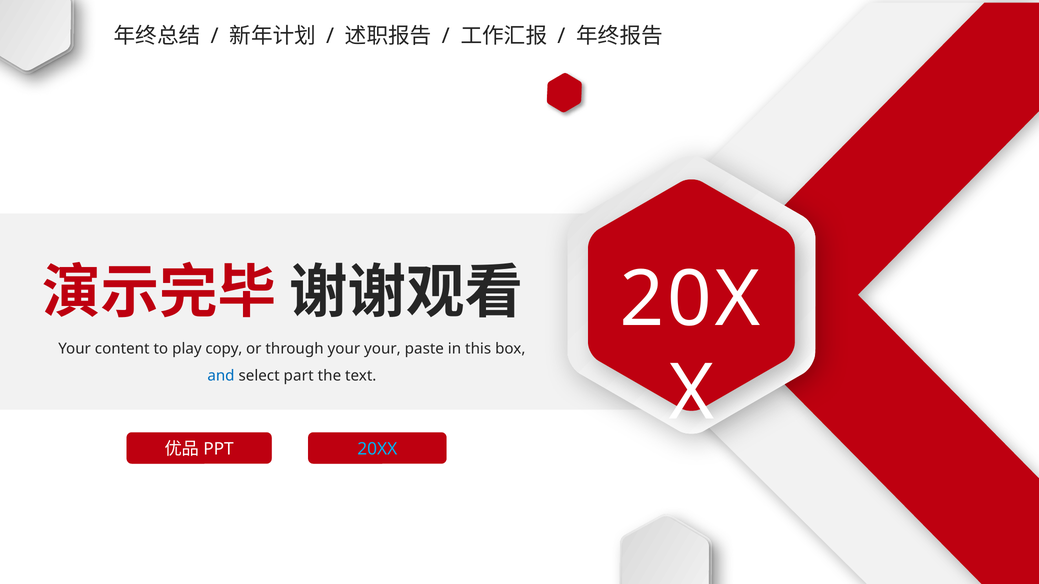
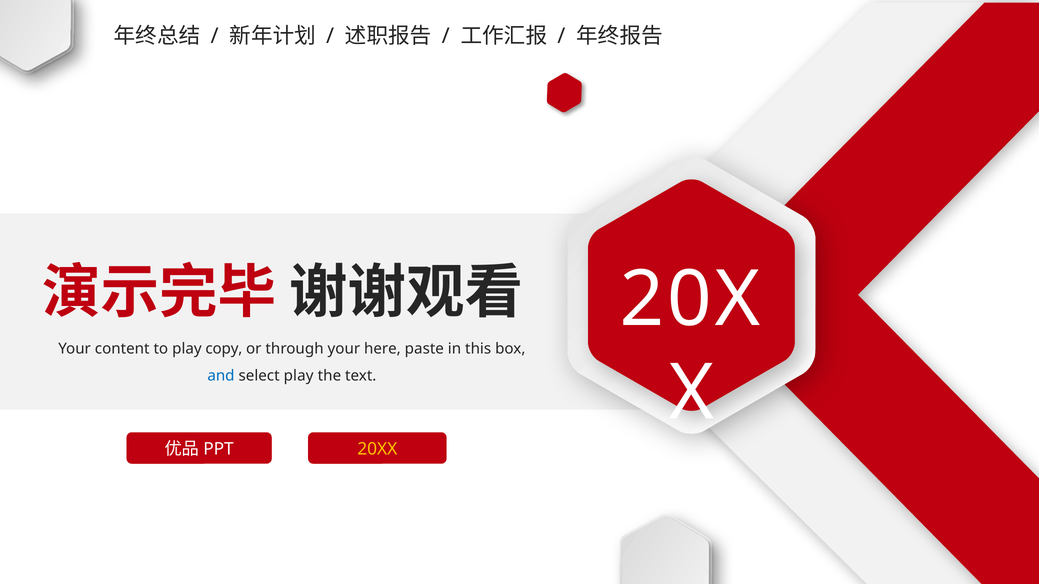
your your: your -> here (382, 349)
select part: part -> play (299, 376)
20XX colour: light blue -> yellow (377, 450)
